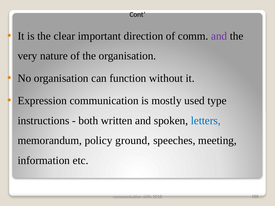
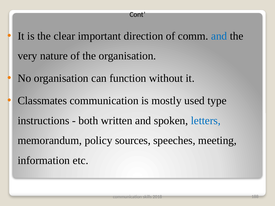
and colour: purple -> blue (219, 36)
Expression: Expression -> Classmates (42, 101)
ground: ground -> sources (133, 141)
